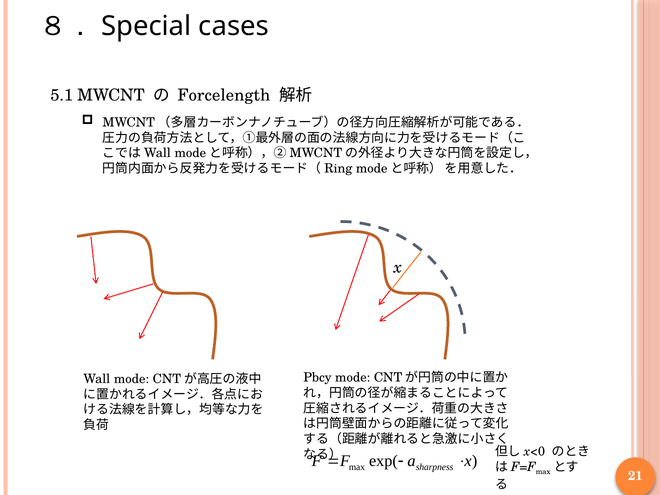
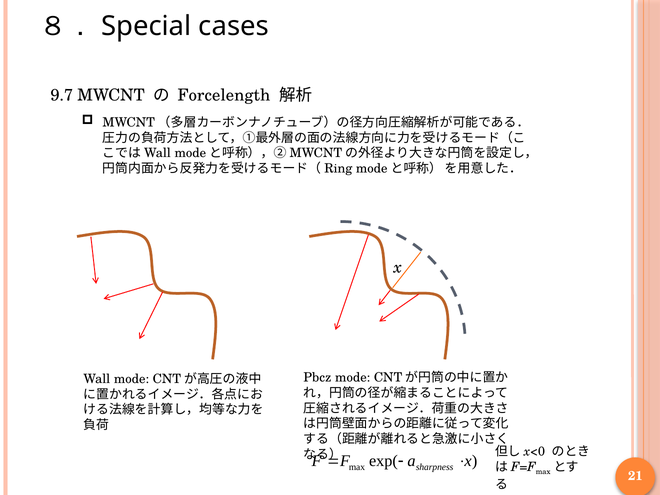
5.1: 5.1 -> 9.7 (62, 95)
Pbcy: Pbcy -> Pbcz (317, 378)
